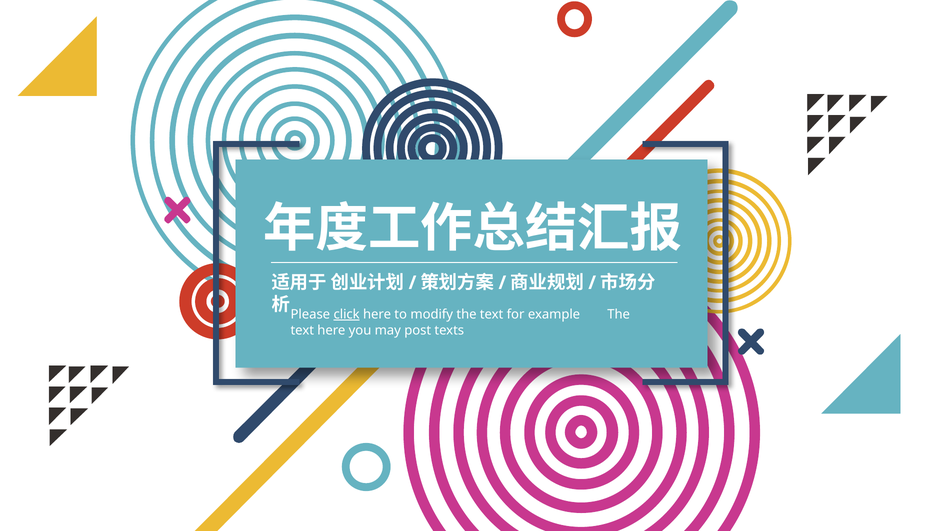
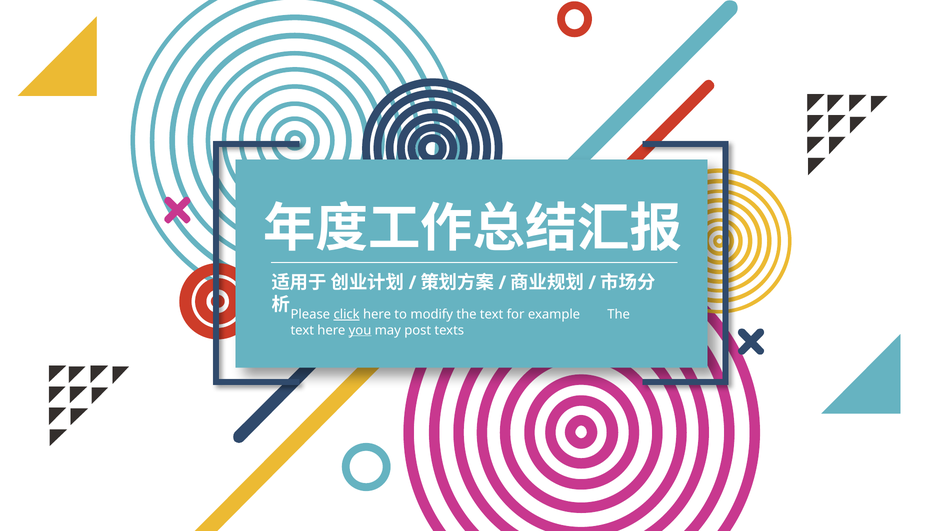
you underline: none -> present (360, 330)
